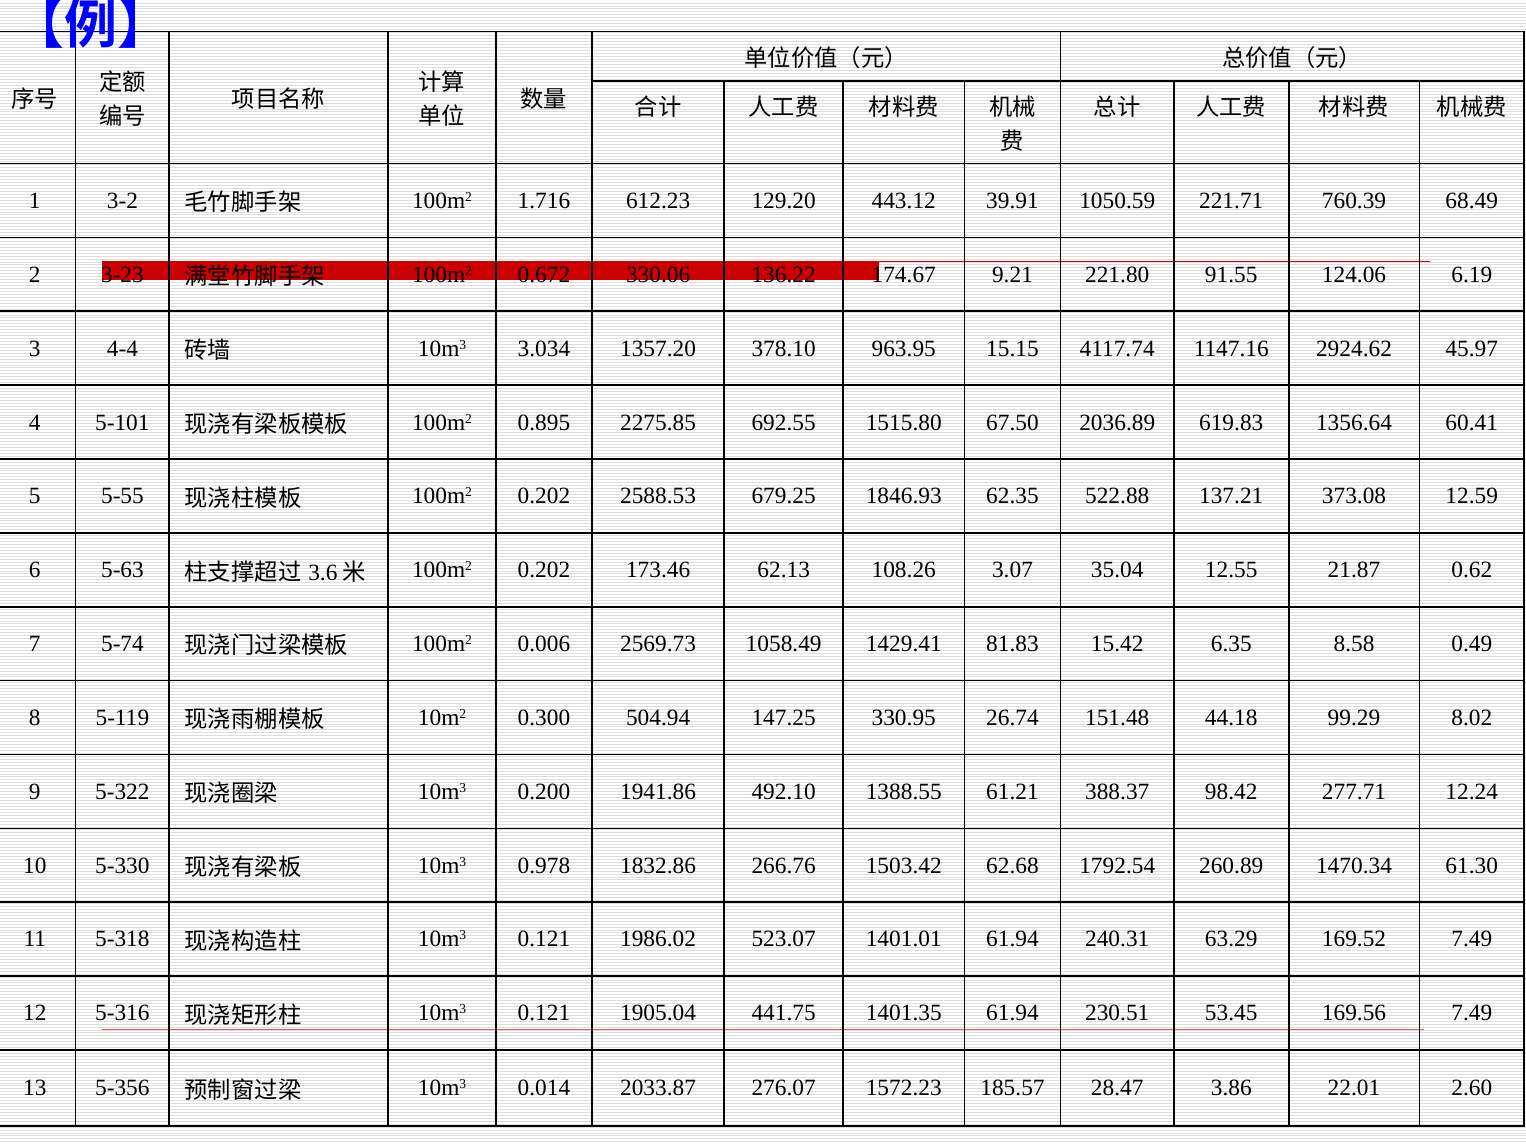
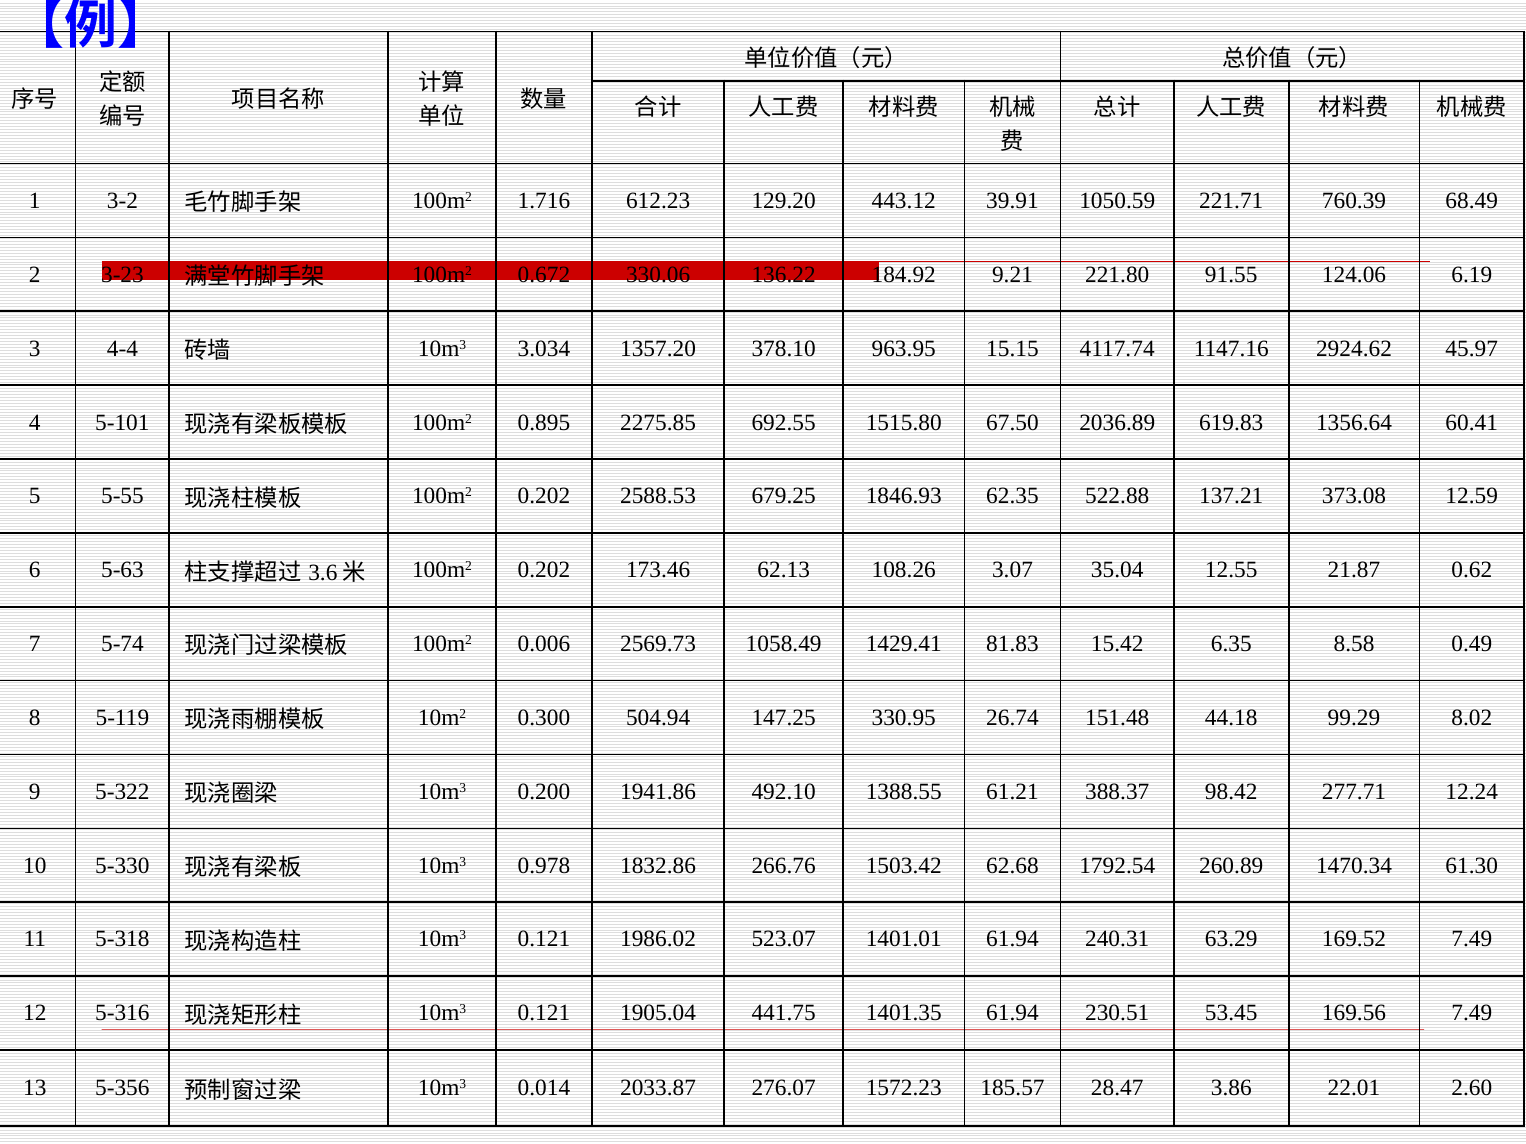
174.67: 174.67 -> 184.92 (904, 275)
